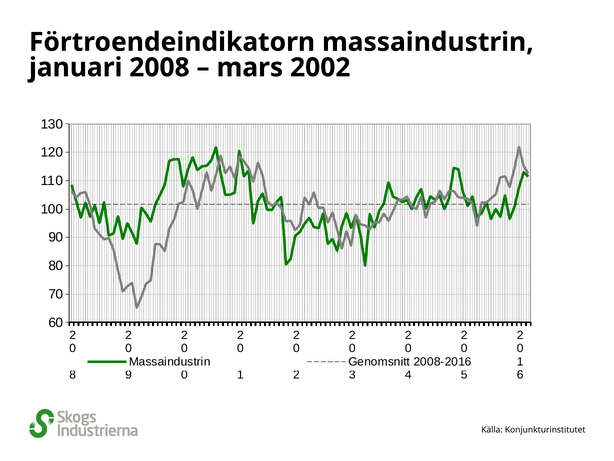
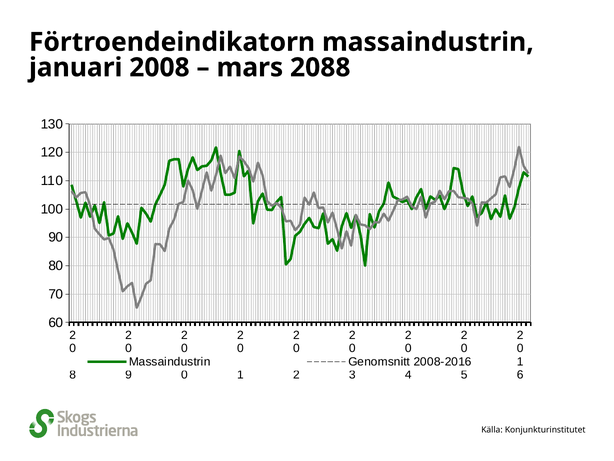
2002: 2002 -> 2088 (320, 67)
